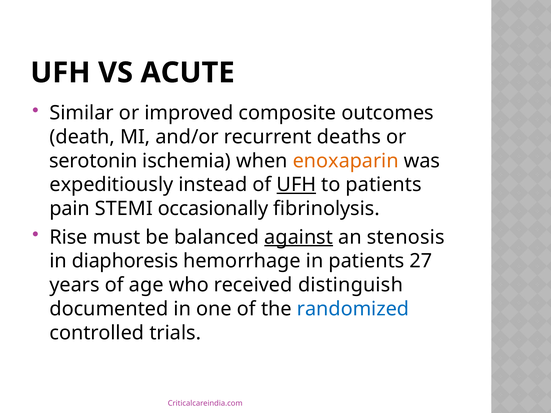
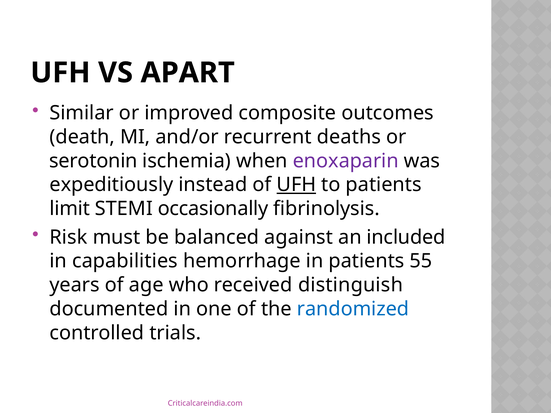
ACUTE: ACUTE -> APART (188, 73)
enoxaparin colour: orange -> purple (346, 161)
pain: pain -> limit (70, 209)
Rise: Rise -> Risk (68, 237)
against underline: present -> none (299, 237)
stenosis: stenosis -> included (406, 237)
diaphoresis: diaphoresis -> capabilities (125, 261)
27: 27 -> 55 (421, 261)
